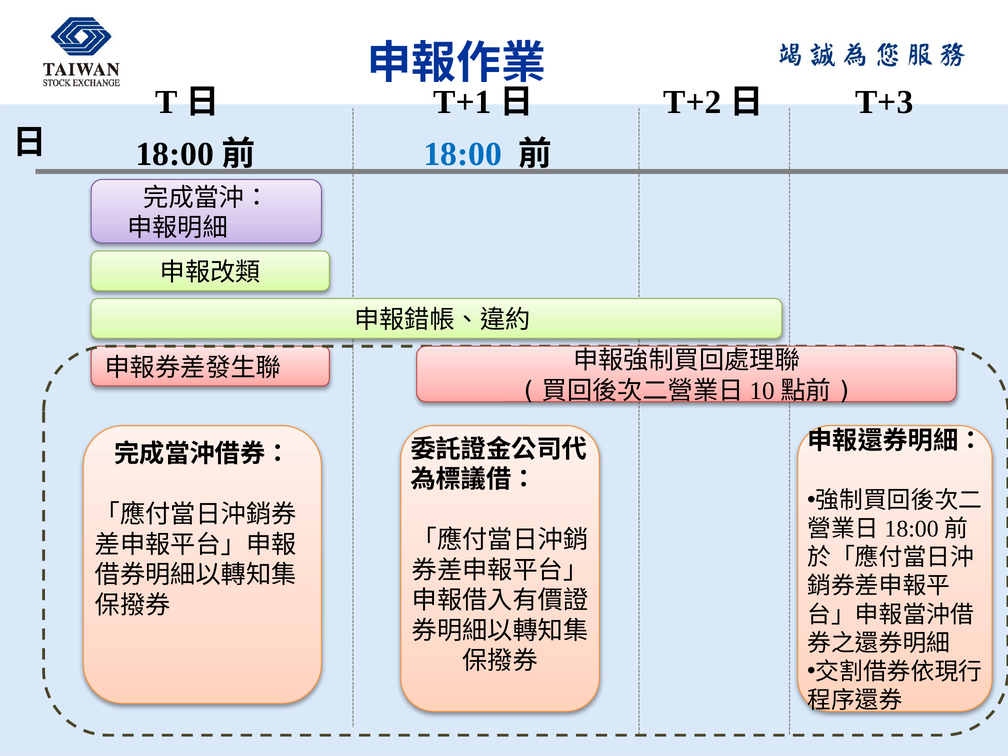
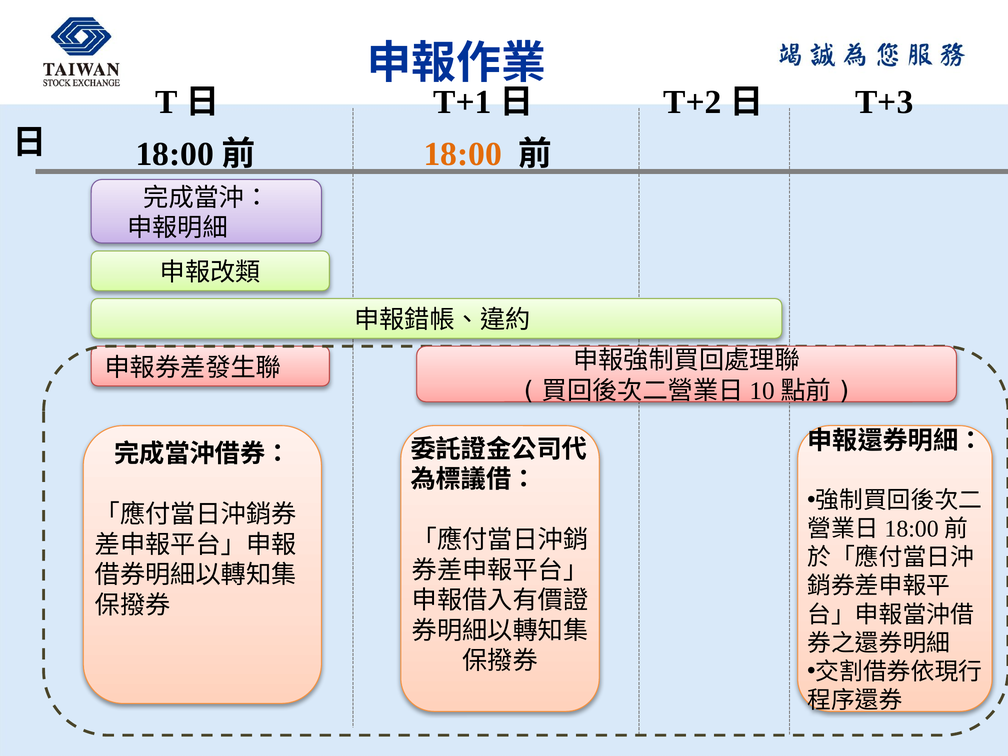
18:00 colour: blue -> orange (463, 154)
